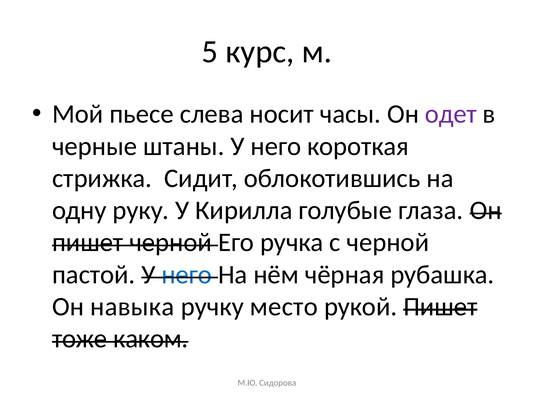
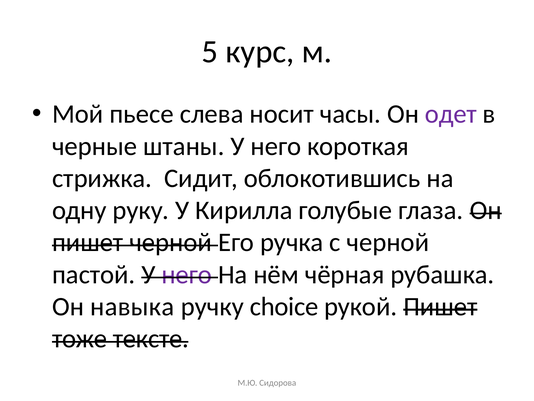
него colour: blue -> purple (187, 274)
место: место -> choice (284, 306)
каком: каком -> тексте (151, 338)
